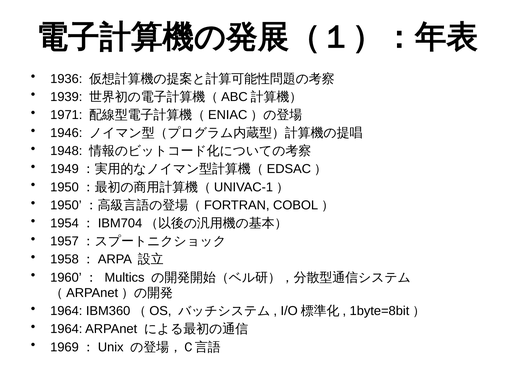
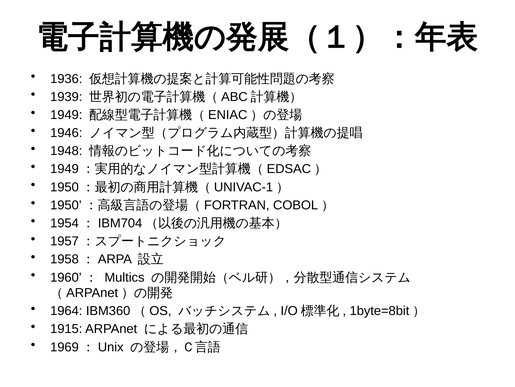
1971: 1971 -> 1949 (66, 115)
1964: 1964 -> 1915 (66, 328)
